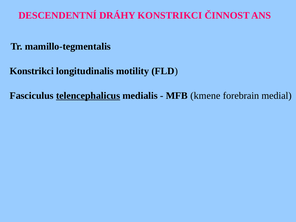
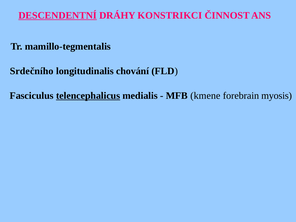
DESCENDENTNÍ underline: none -> present (58, 15)
Konstrikci: Konstrikci -> Srdečního (32, 71)
motility: motility -> chování (133, 71)
medial: medial -> myosis (277, 96)
